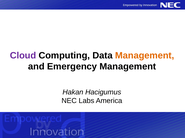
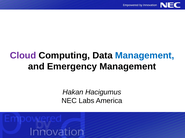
Management colour: orange -> blue (145, 56)
